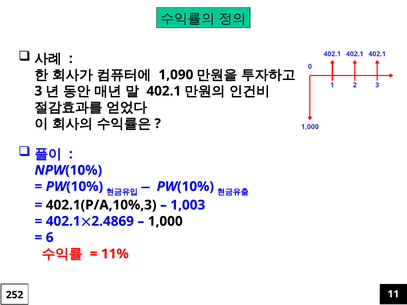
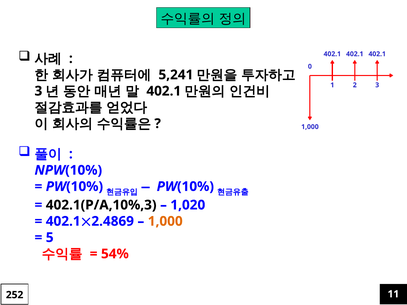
1,090: 1,090 -> 5,241 (176, 75)
1,003: 1,003 -> 1,020 (188, 205)
1,000 colour: black -> orange (165, 221)
6: 6 -> 5 (50, 238)
11%: 11% -> 54% (115, 254)
